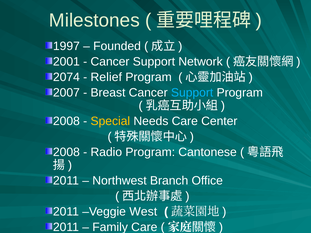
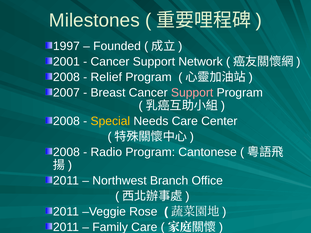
2074: 2074 -> 2008 (66, 77)
Support colour: light blue -> pink (192, 93)
West: West -> Rose (143, 212)
